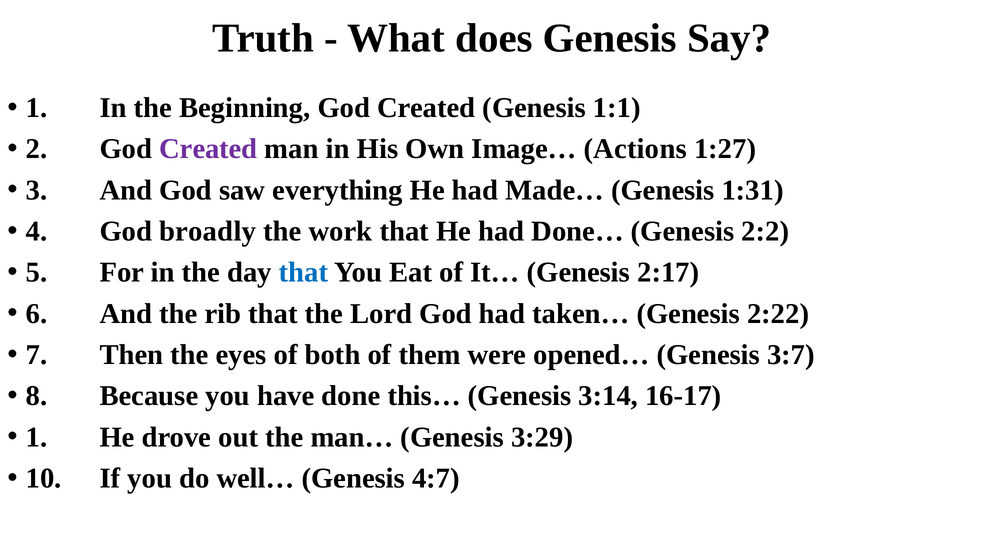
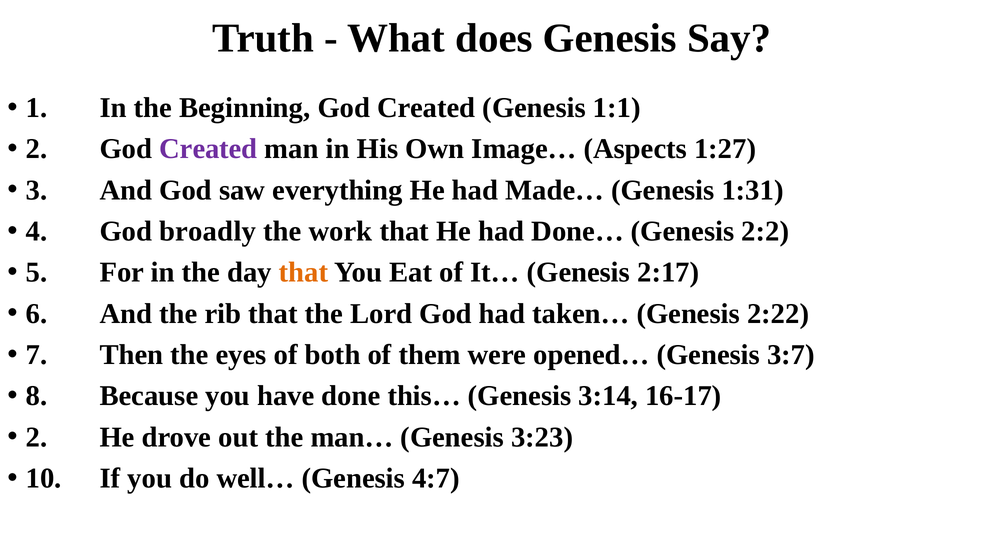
Actions: Actions -> Aspects (635, 149)
that colour: blue -> orange (304, 273)
1: 1 -> 2 (37, 438)
3:29: 3:29 -> 3:23 (542, 438)
